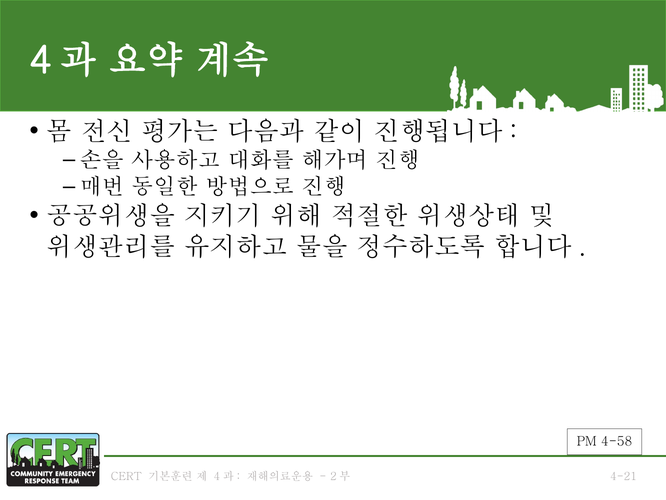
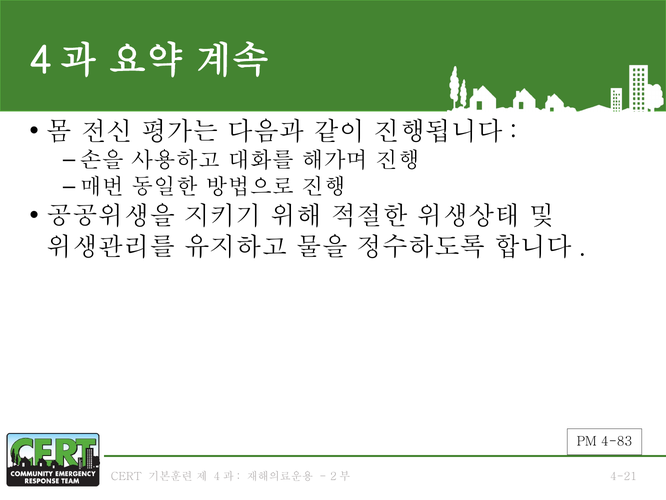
4-58: 4-58 -> 4-83 (617, 441)
